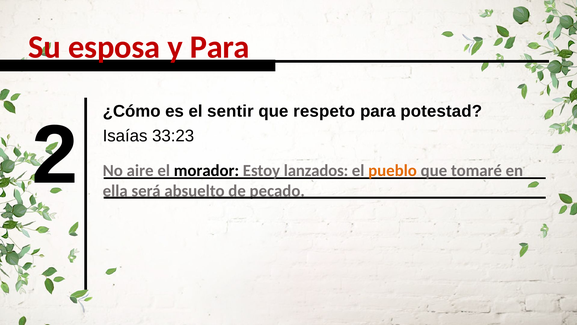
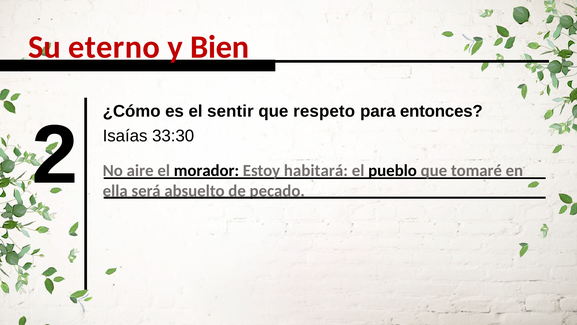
esposa: esposa -> eterno (114, 47)
y Para: Para -> Bien (220, 47)
potestad: potestad -> entonces (441, 111)
lanzados: lanzados -> habitará (316, 170)
pueblo colour: orange -> black (393, 170)
33:23: 33:23 -> 33:30 (173, 136)
